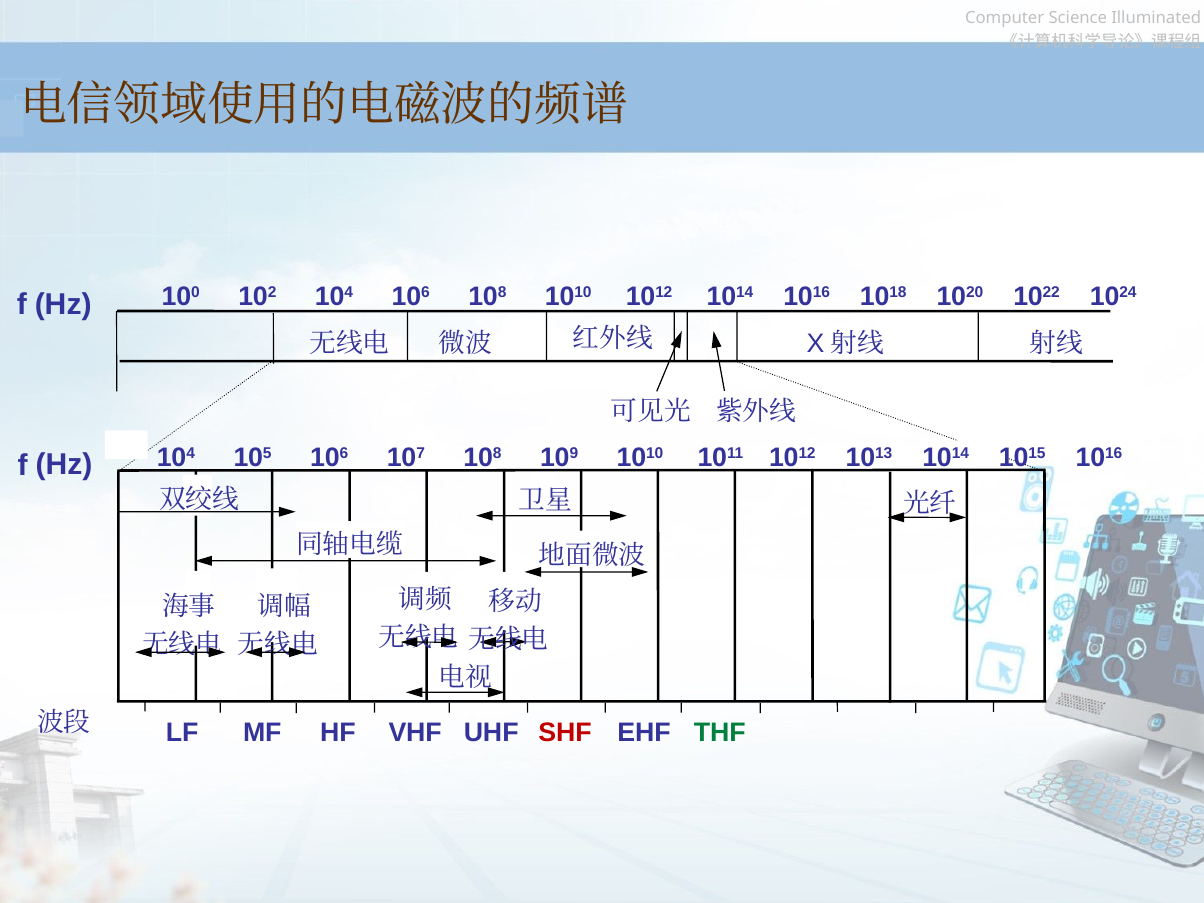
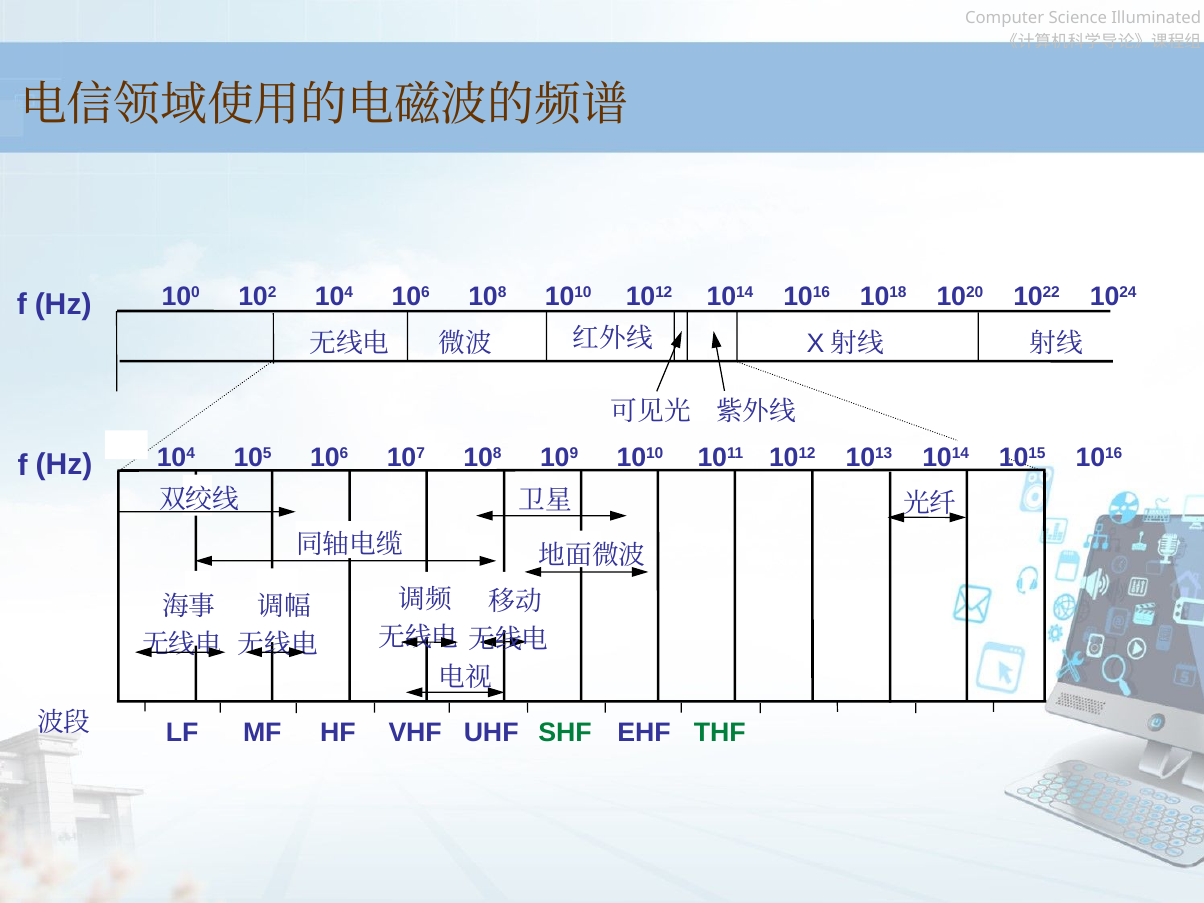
SHF colour: red -> green (565, 733)
